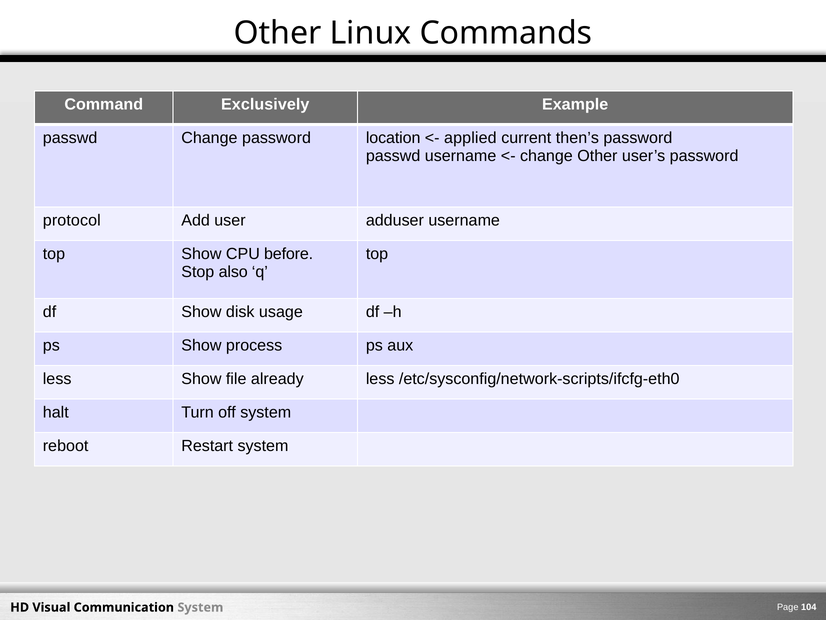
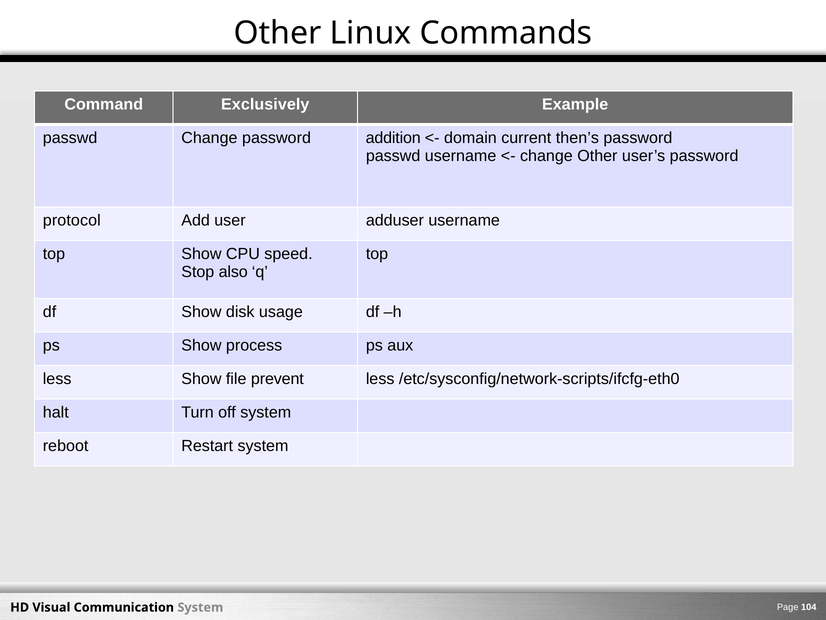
location: location -> addition (393, 138)
applied: applied -> domain (470, 138)
before: before -> speed (289, 254)
already: already -> prevent (277, 379)
